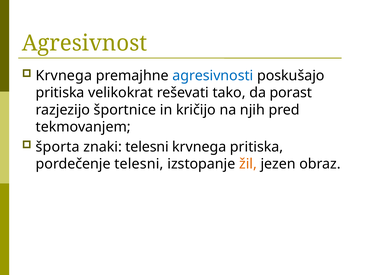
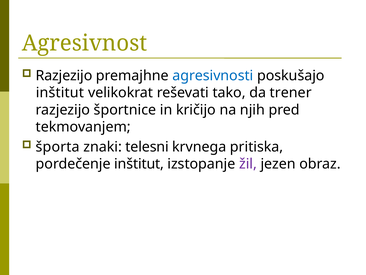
Krvnega: Krvnega -> Razjezijo (64, 75)
pritiska: pritiska -> inštitut (60, 93)
porast: porast -> trener (291, 93)
pordečenje telesni: telesni -> inštitut (139, 164)
žil colour: orange -> purple (248, 164)
